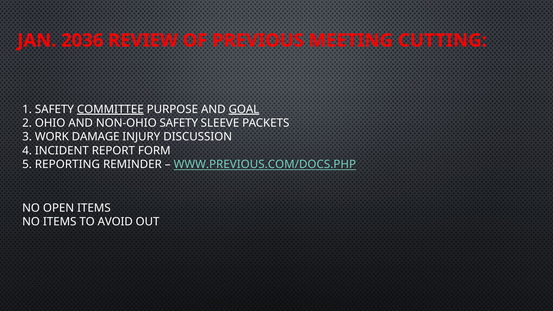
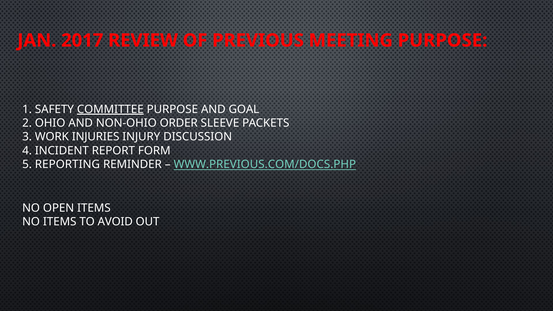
2036: 2036 -> 2017 (82, 40)
MEETING CUTTING: CUTTING -> PURPOSE (443, 40)
GOAL underline: present -> none (244, 109)
NON-OHIO SAFETY: SAFETY -> ORDER (179, 123)
DAMAGE: DAMAGE -> INJURIES (96, 137)
